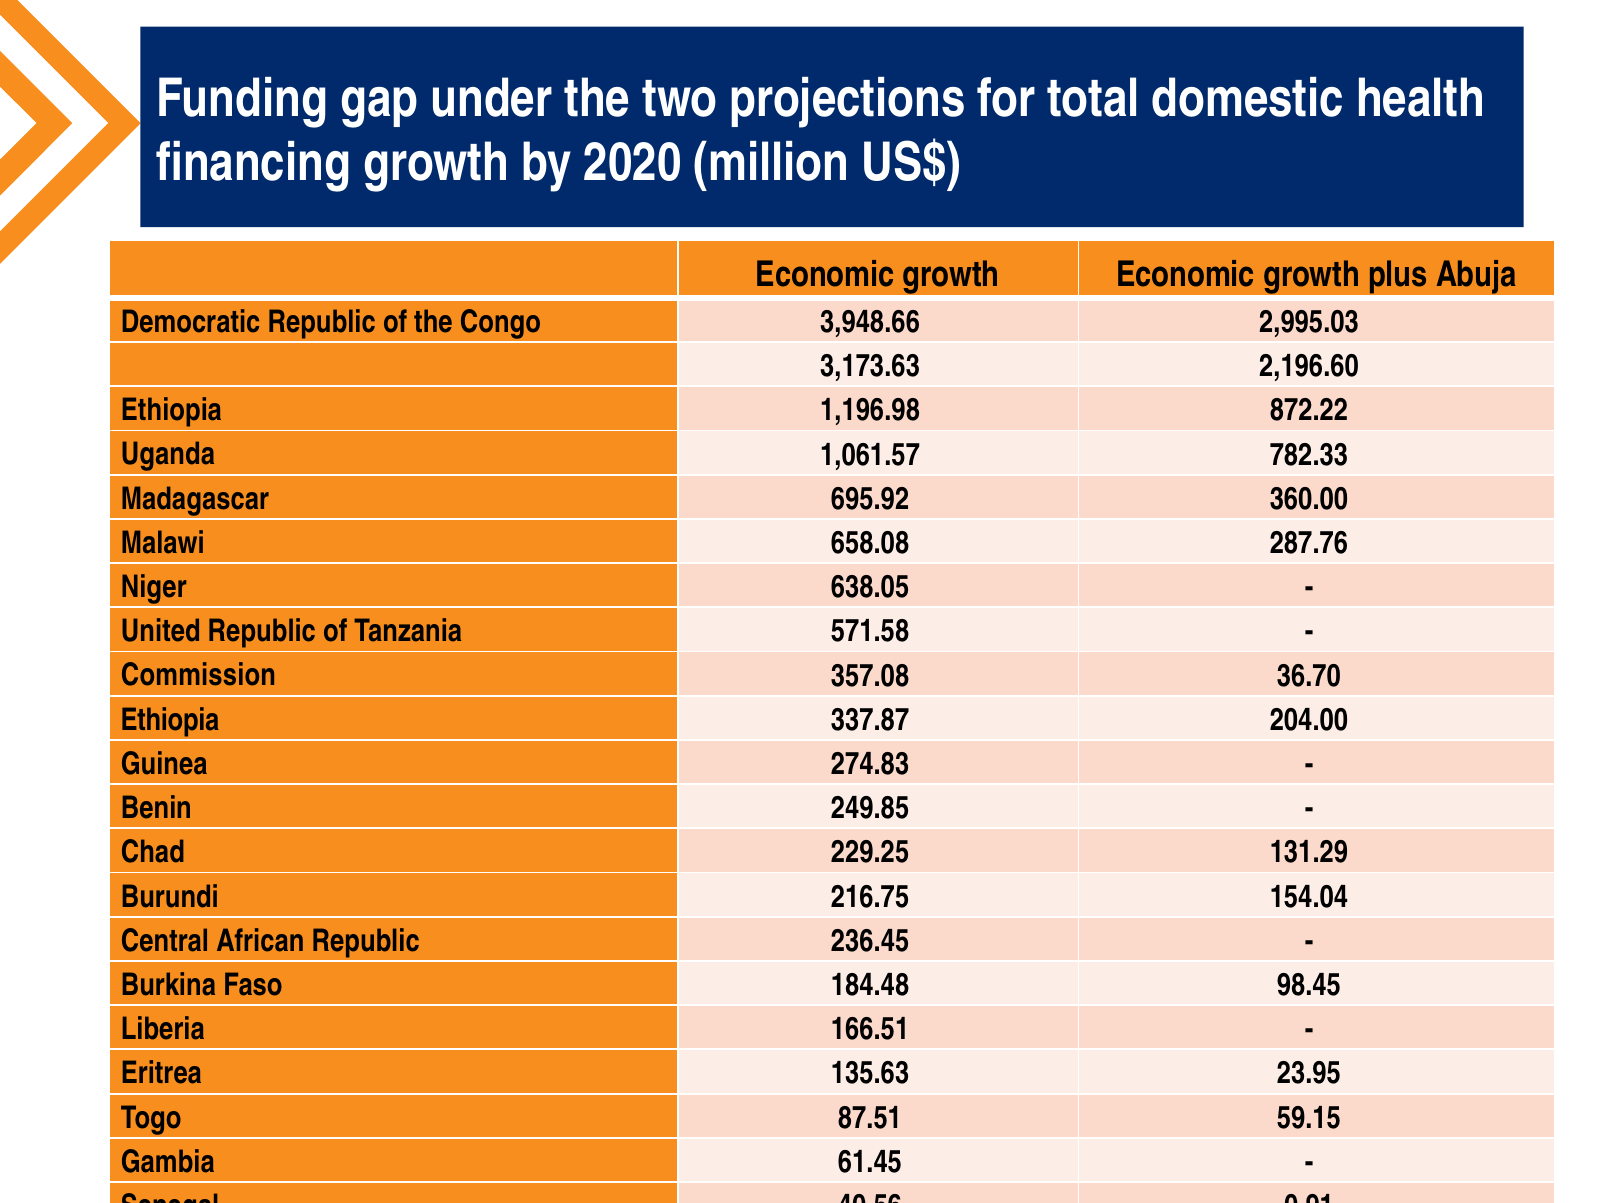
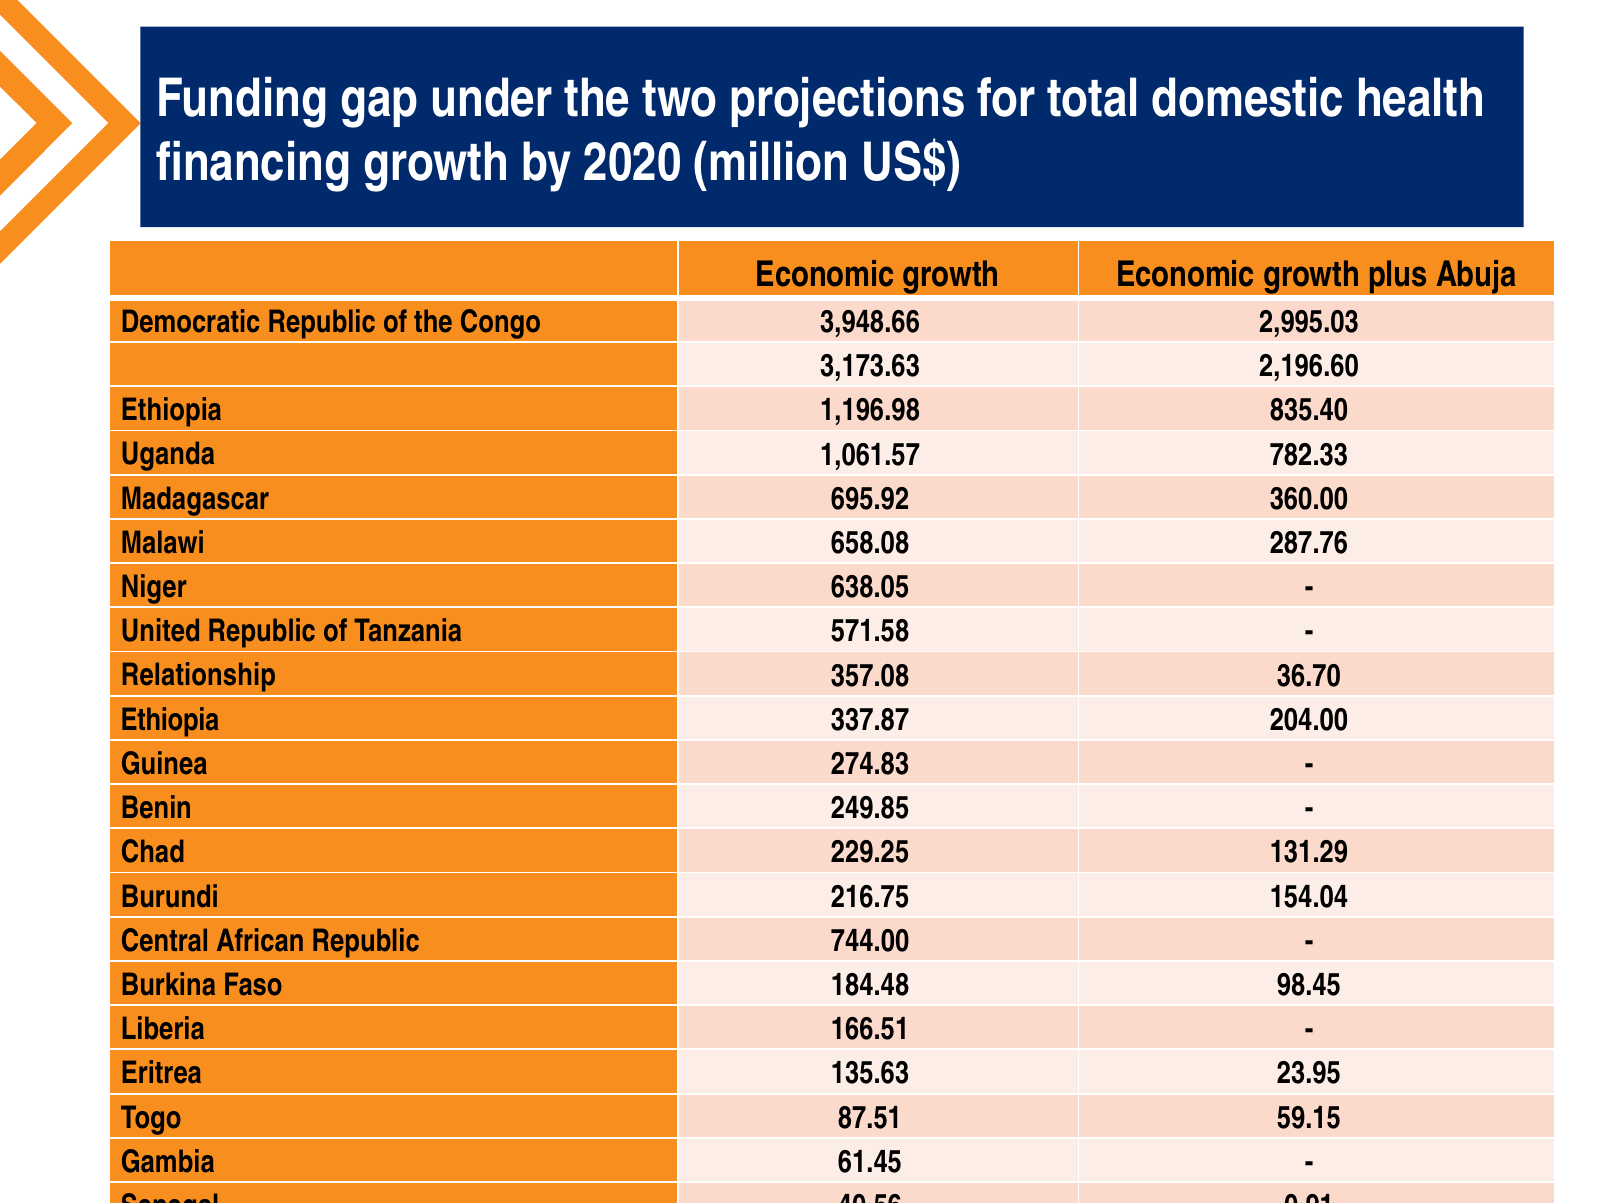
872.22: 872.22 -> 835.40 (1309, 411)
Commission: Commission -> Relationship (198, 676)
236.45: 236.45 -> 744.00 (870, 941)
